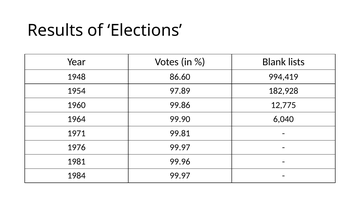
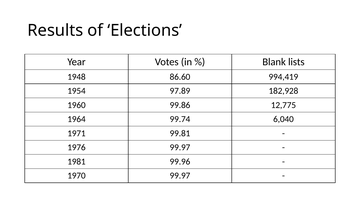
99.90: 99.90 -> 99.74 (180, 119)
1984: 1984 -> 1970 (76, 175)
